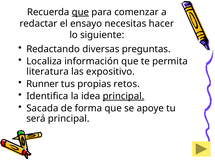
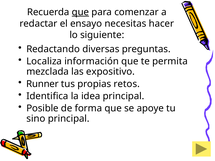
literatura: literatura -> mezclada (48, 72)
principal underline: present -> none (123, 96)
Sacada: Sacada -> Posible (42, 108)
será: será -> sino (36, 119)
